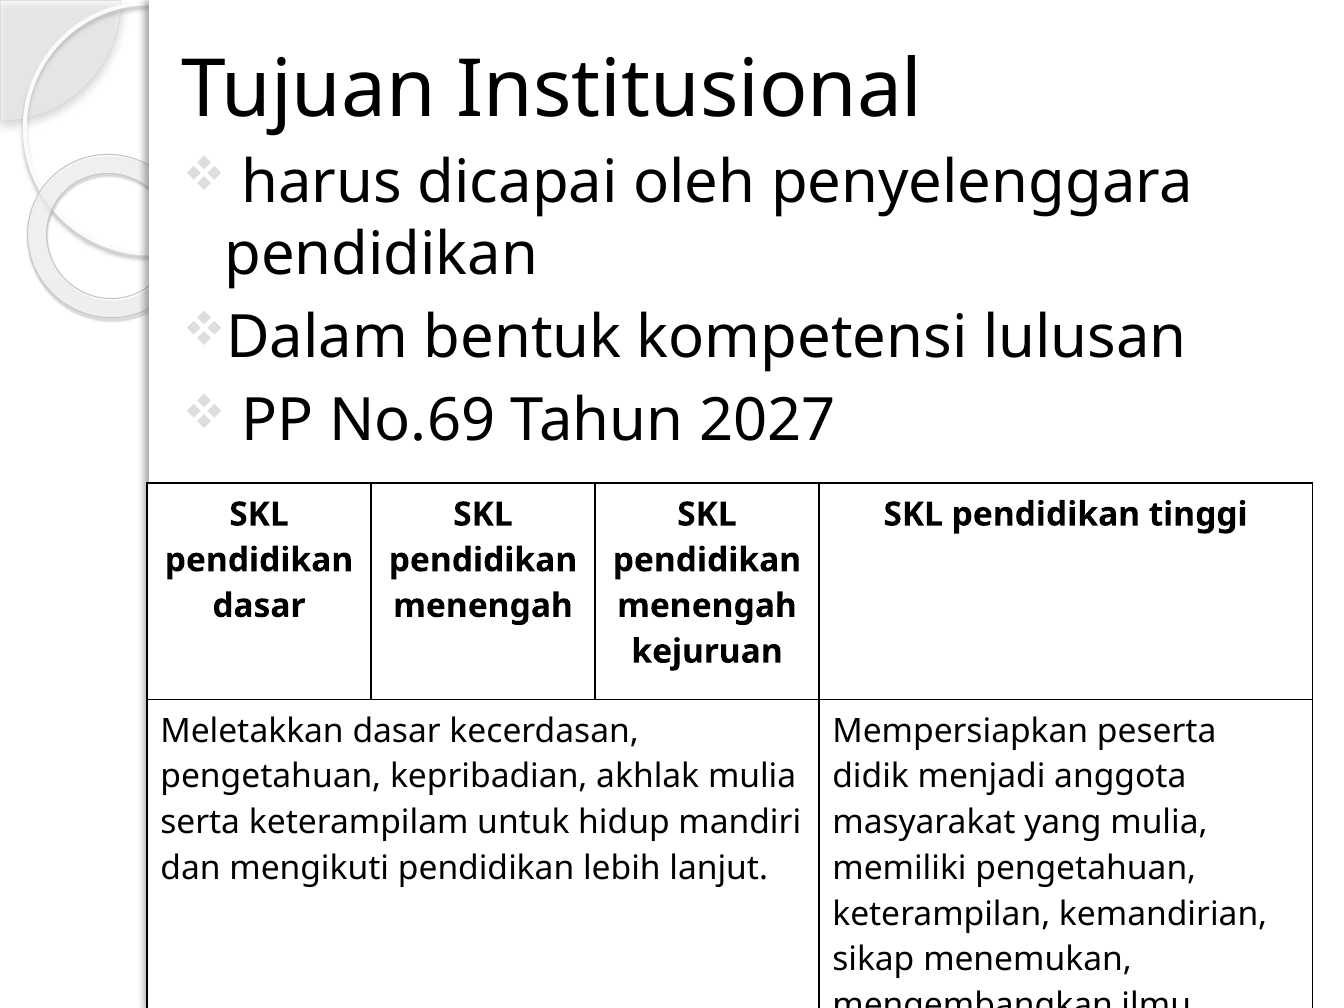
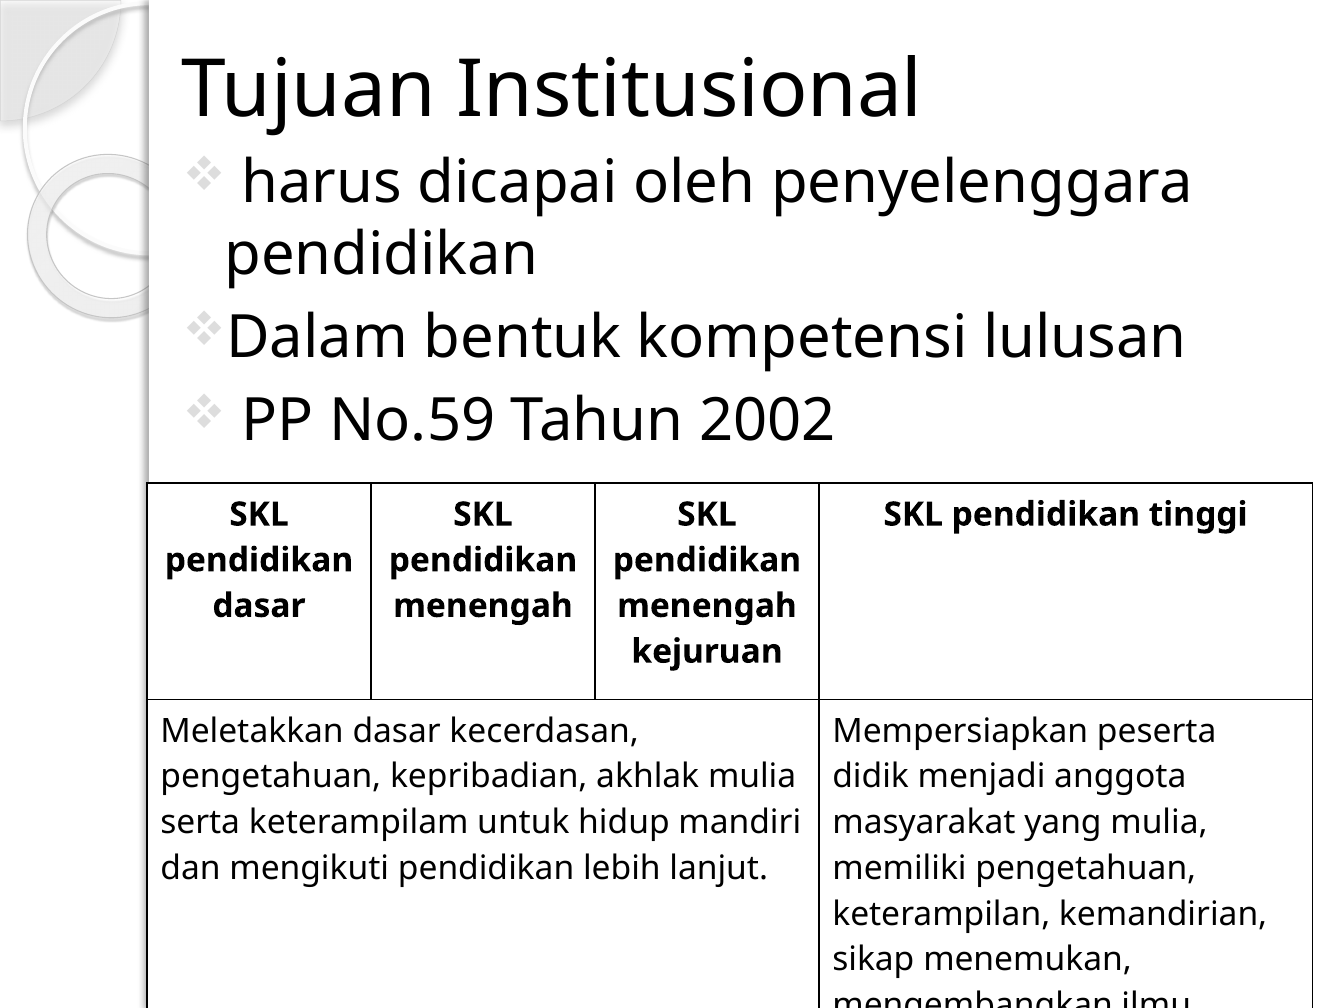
No.69: No.69 -> No.59 (412, 421)
2027: 2027 -> 2002 (767, 421)
